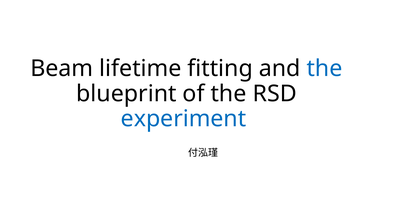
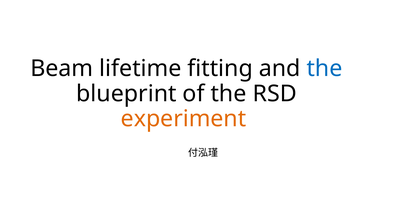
experiment colour: blue -> orange (183, 119)
